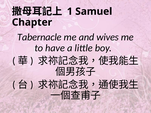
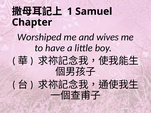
Tabernacle: Tabernacle -> Worshiped (39, 37)
